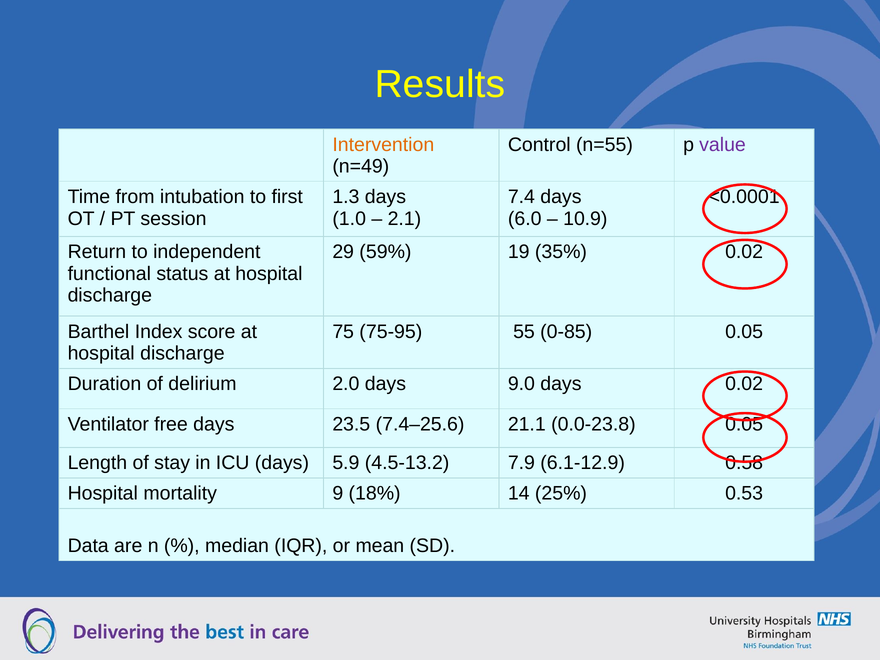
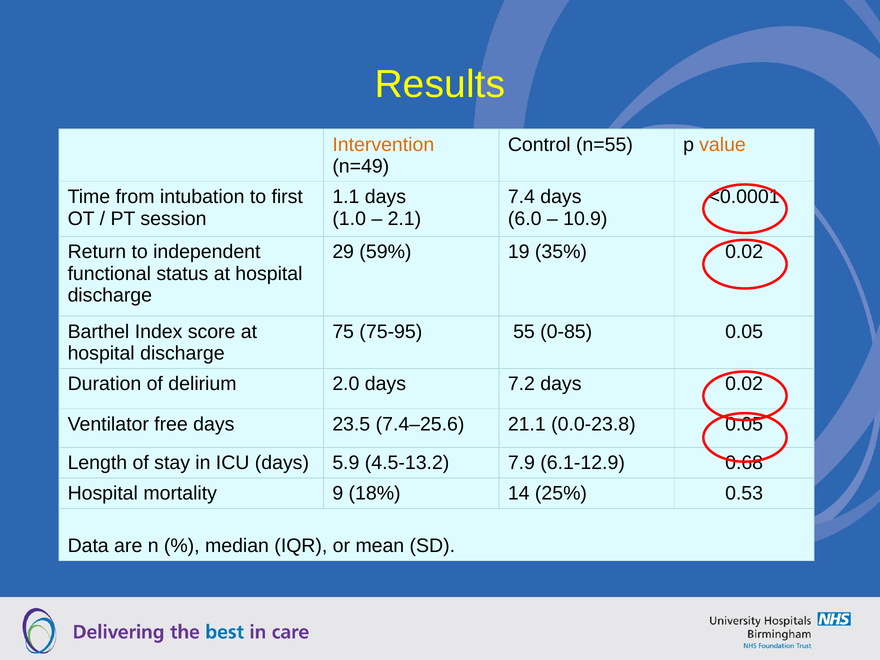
value colour: purple -> orange (723, 145)
1.3: 1.3 -> 1.1 (346, 197)
9.0: 9.0 -> 7.2 (521, 384)
0.58: 0.58 -> 0.68 (744, 463)
